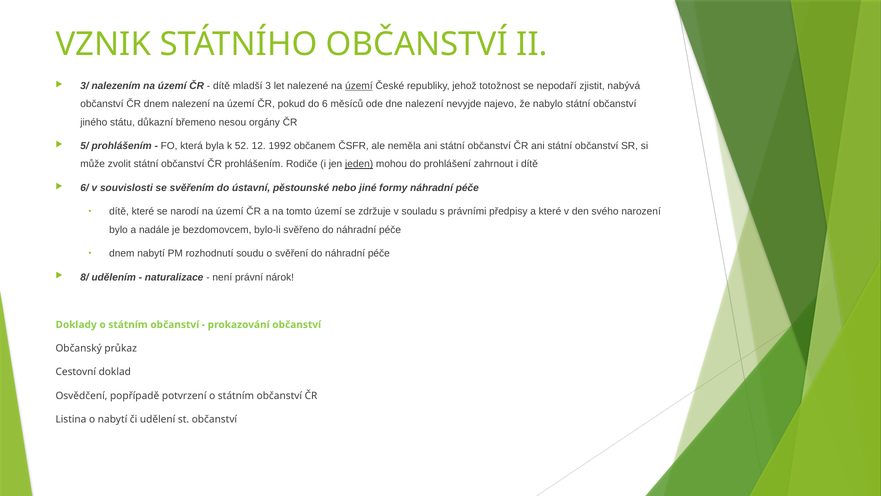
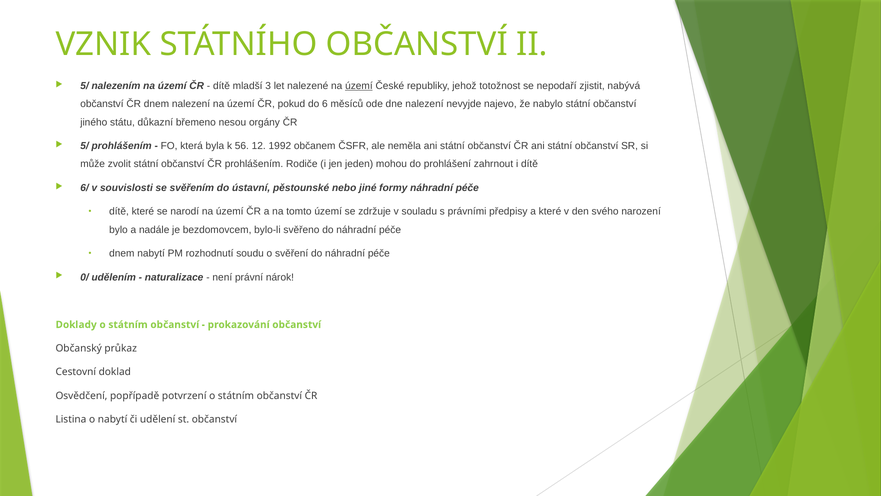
3/: 3/ -> 5/ (85, 86)
52: 52 -> 56 (242, 146)
jeden underline: present -> none (359, 164)
8/: 8/ -> 0/ (85, 277)
